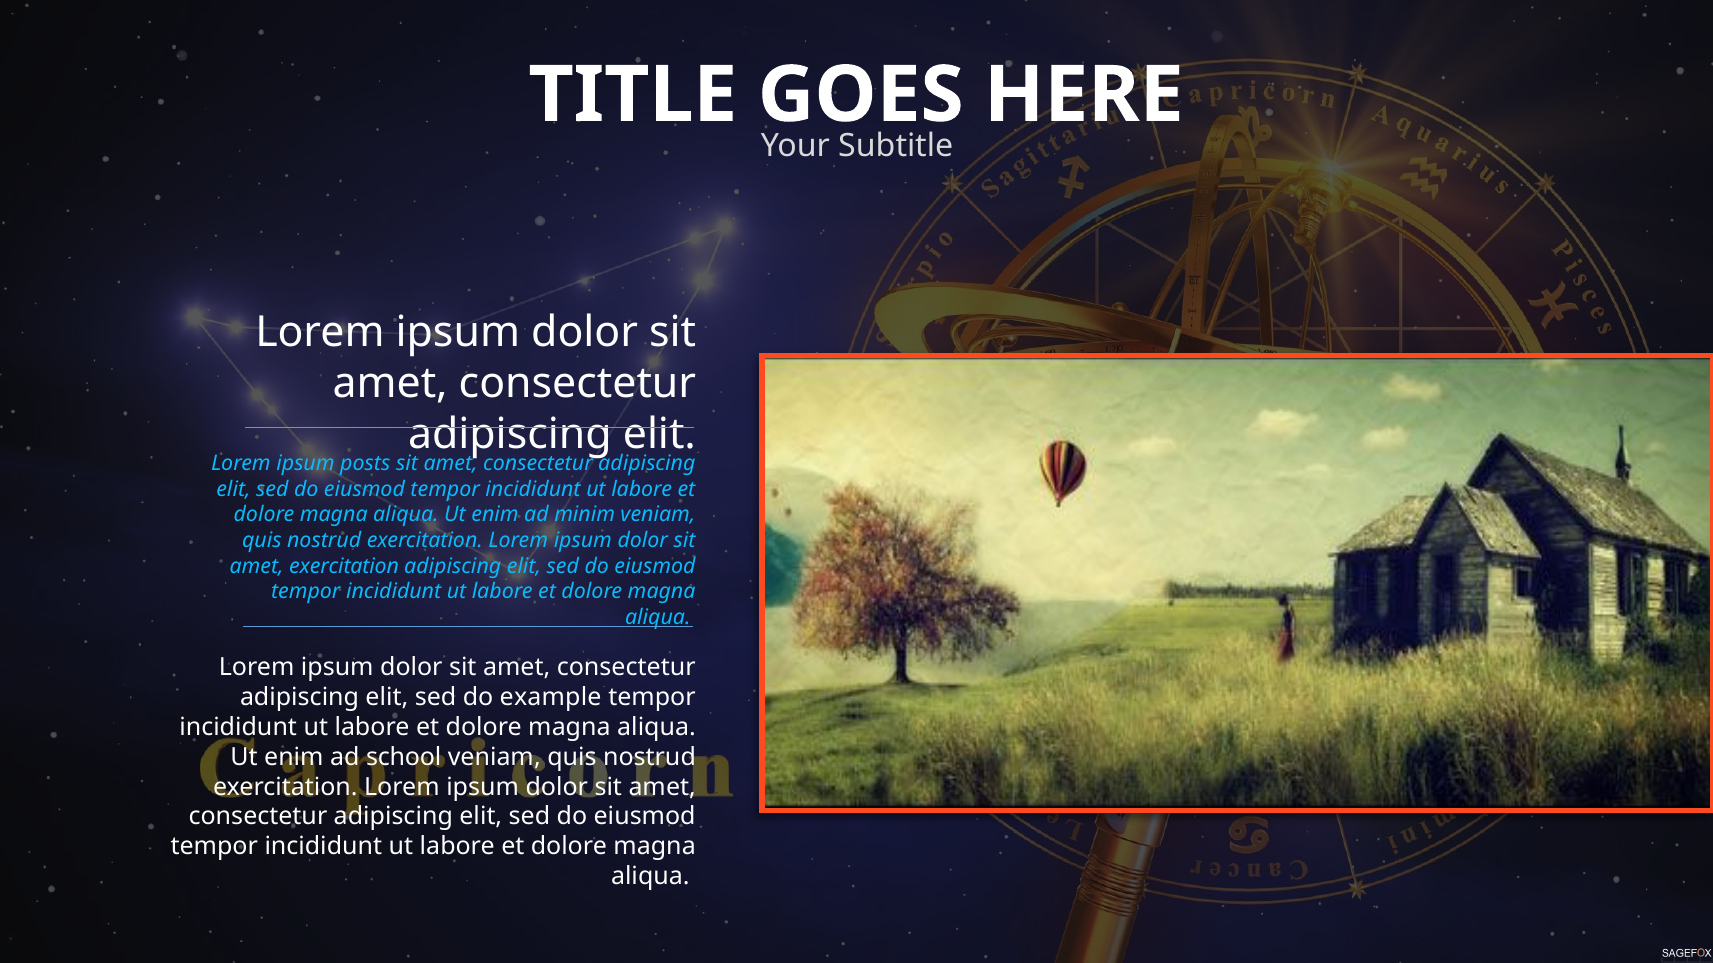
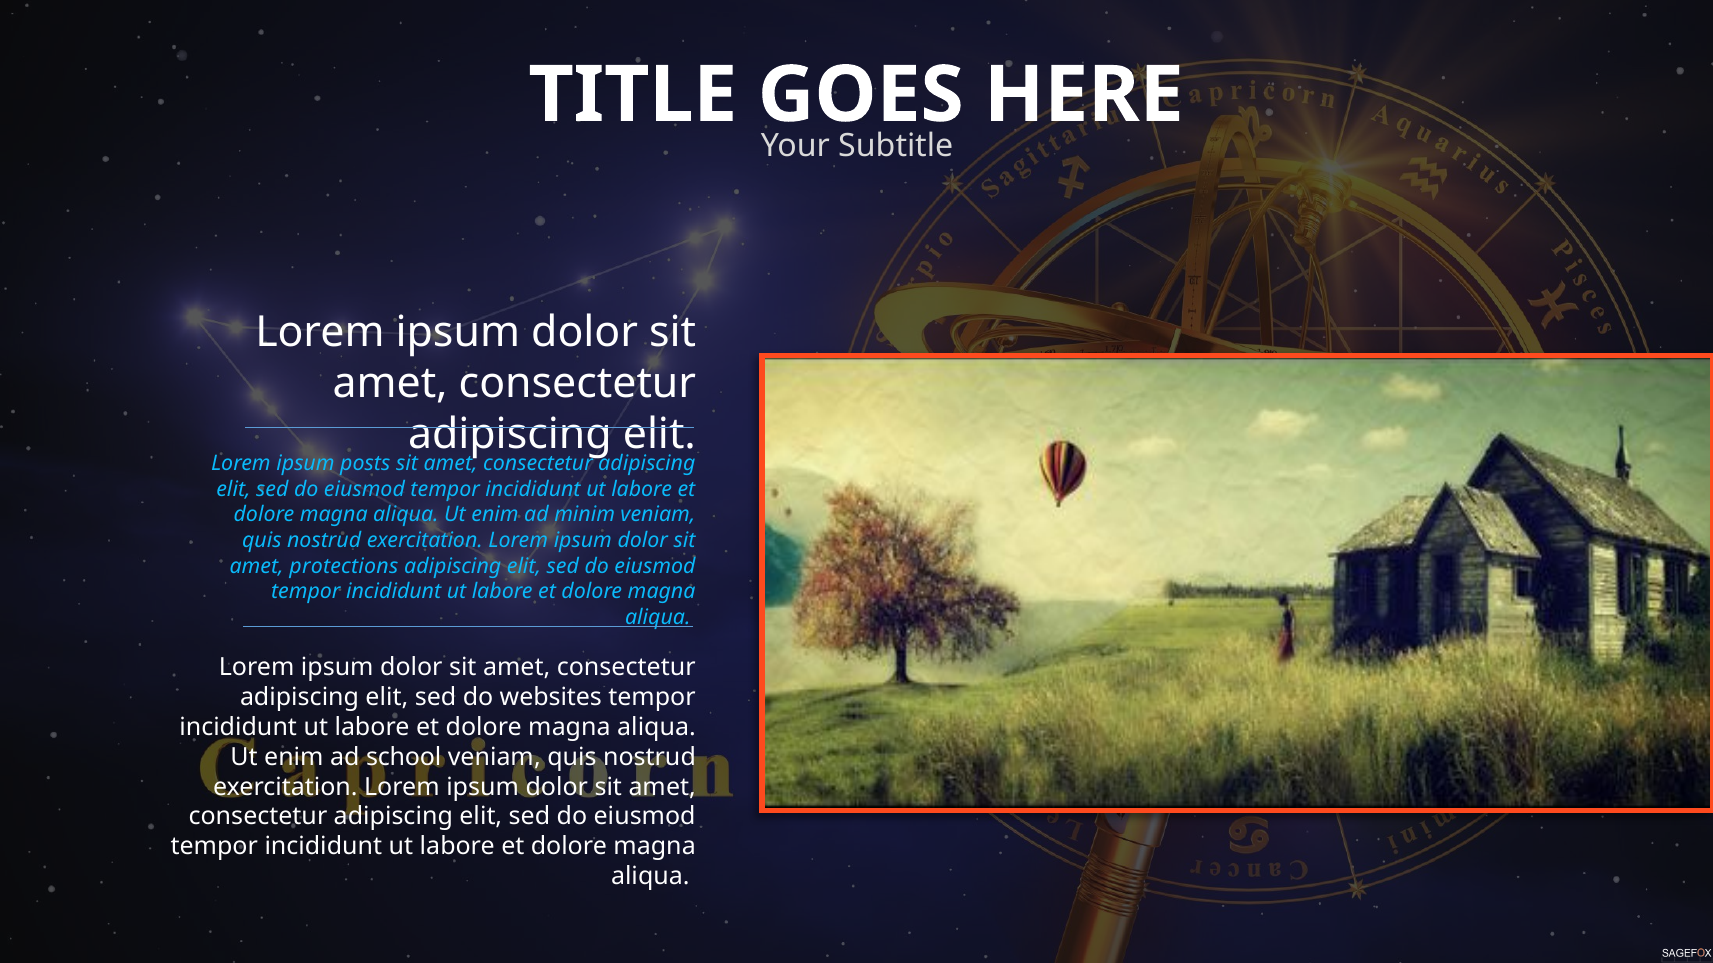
amet exercitation: exercitation -> protections (344, 566)
example: example -> websites (551, 697)
